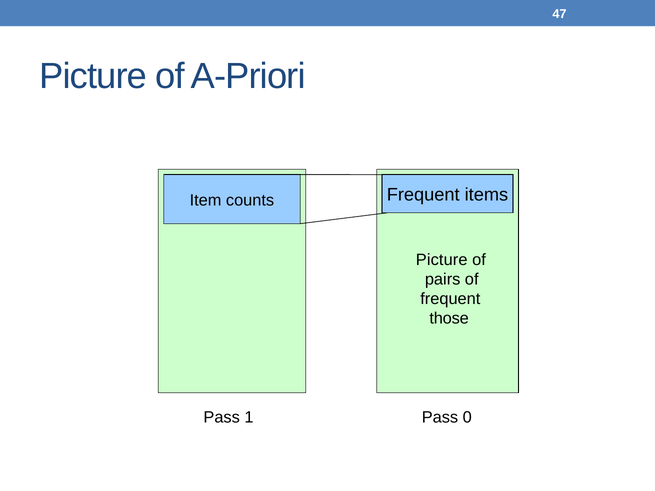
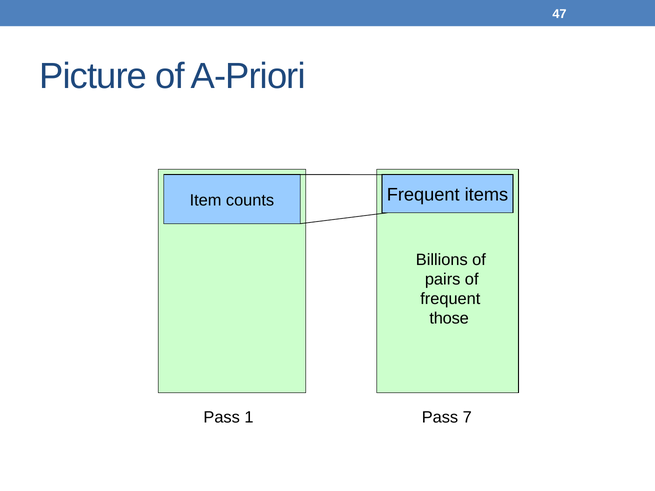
Picture: Picture -> Billions (442, 260)
0: 0 -> 7 (467, 418)
